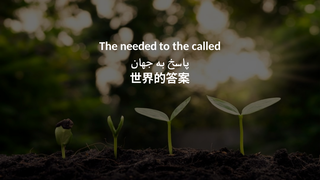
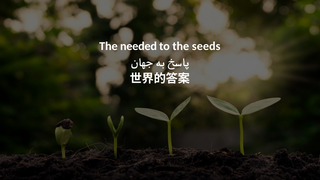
called: called -> seeds (206, 46)
